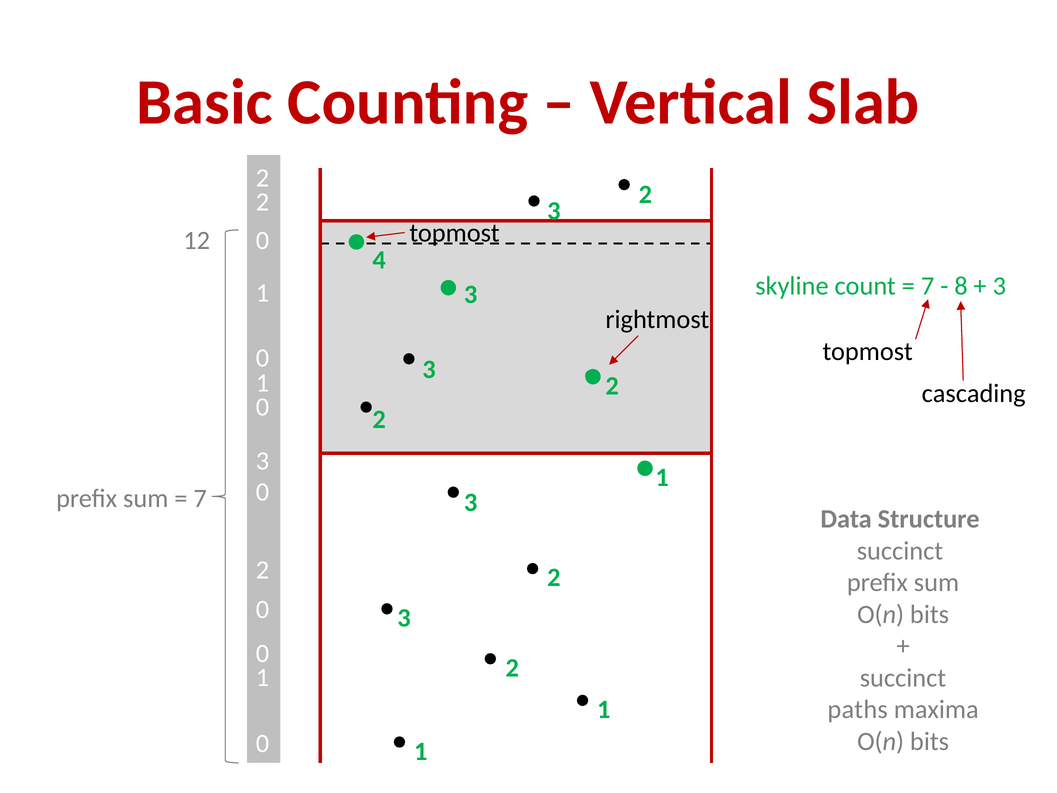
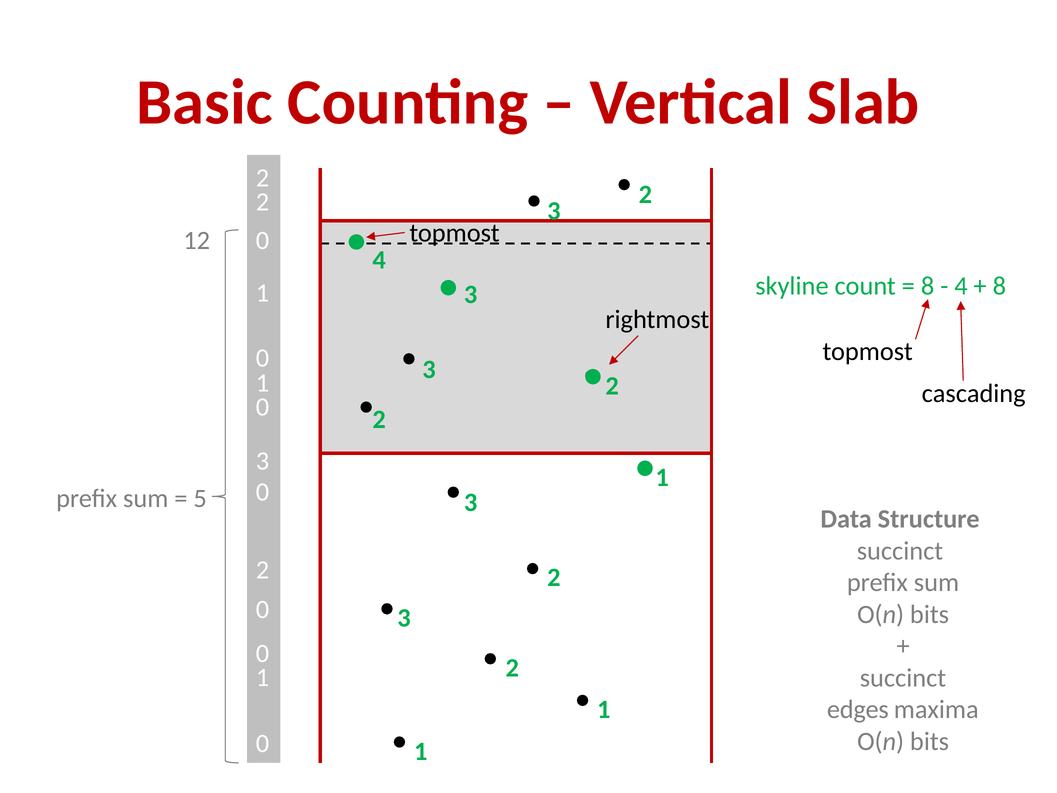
7: 7 -> 8 (928, 286)
8: 8 -> 4 (961, 286)
3: 3 -> 8 (999, 286)
7: 7 -> 5 (200, 498)
paths: paths -> edges (858, 709)
